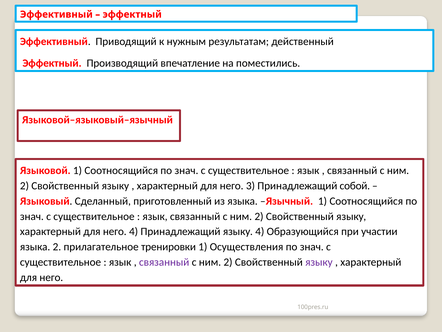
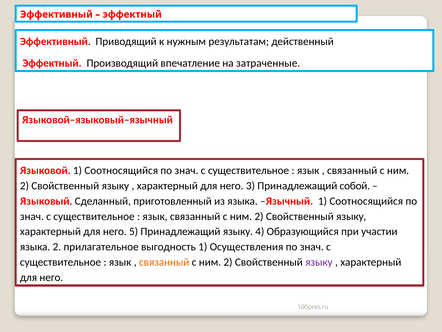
поместились: поместились -> затраченные (268, 63)
него 4: 4 -> 5 (134, 231)
тренировки: тренировки -> выгодность (168, 247)
связанный colour: purple -> orange (164, 262)
